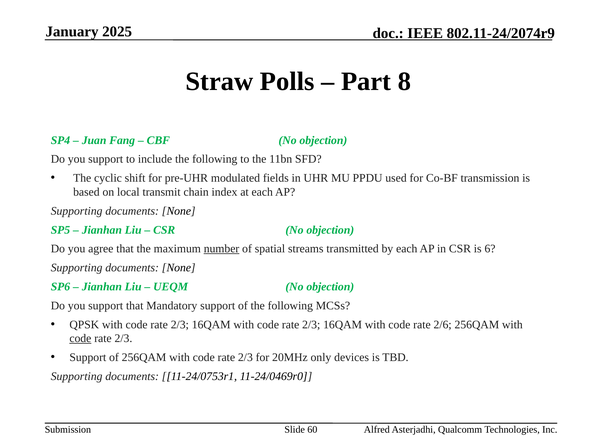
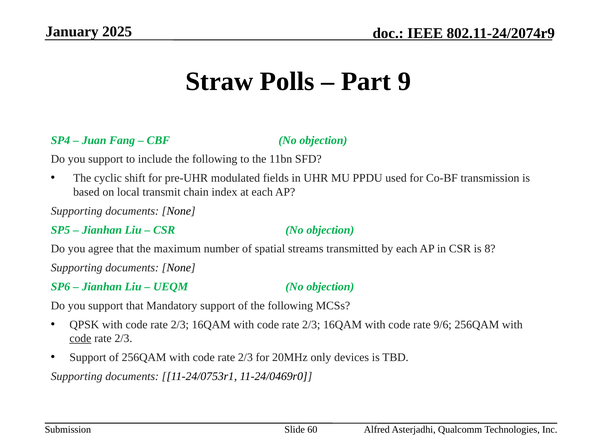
8: 8 -> 9 (404, 81)
number underline: present -> none (222, 249)
6: 6 -> 8 (490, 249)
2/6: 2/6 -> 9/6 (443, 324)
